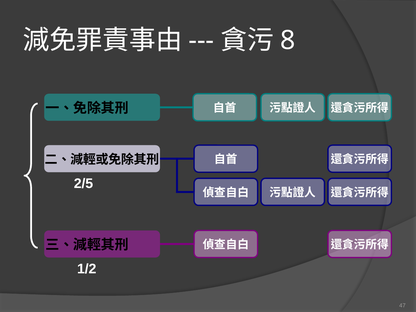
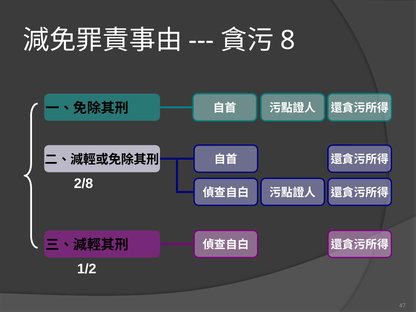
2/5: 2/5 -> 2/8 (84, 184)
